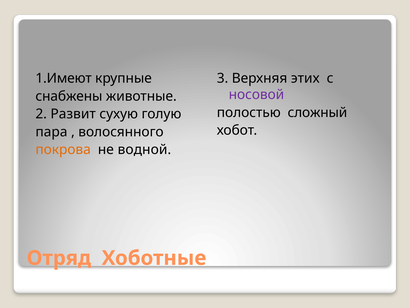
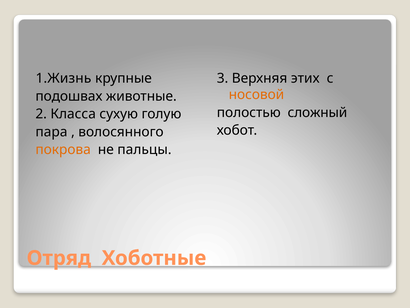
1.Имеют: 1.Имеют -> 1.Жизнь (63, 78)
носовой colour: purple -> orange (256, 95)
снабжены: снабжены -> подошвах (69, 96)
Развит: Развит -> Класса (73, 114)
водной: водной -> пальцы (144, 149)
